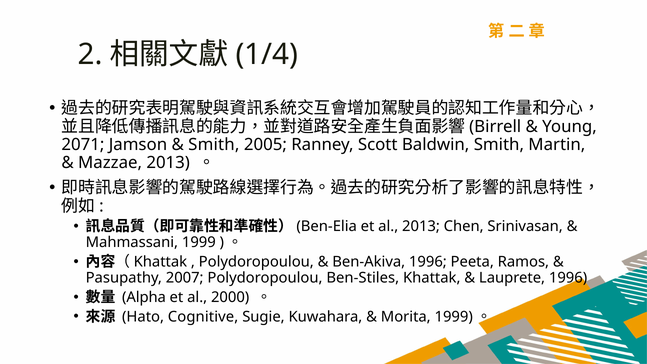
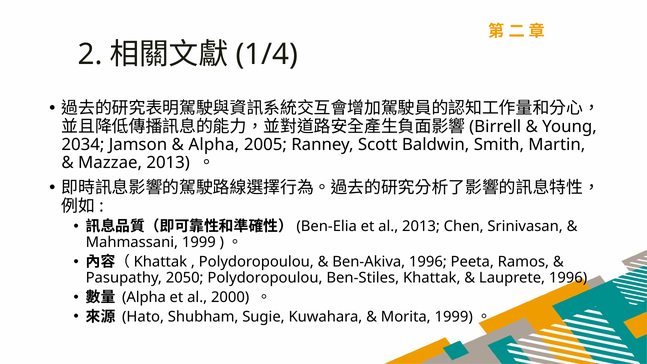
2071: 2071 -> 2034 (83, 145)
Smith: Smith -> Alpha (214, 145)
2007: 2007 -> 2050 (185, 278)
Cognitive: Cognitive -> Shubham (203, 317)
